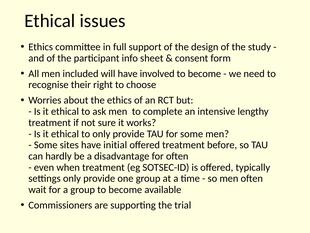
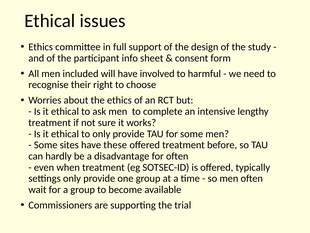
become: become -> harmful (204, 73)
initial: initial -> these (115, 145)
